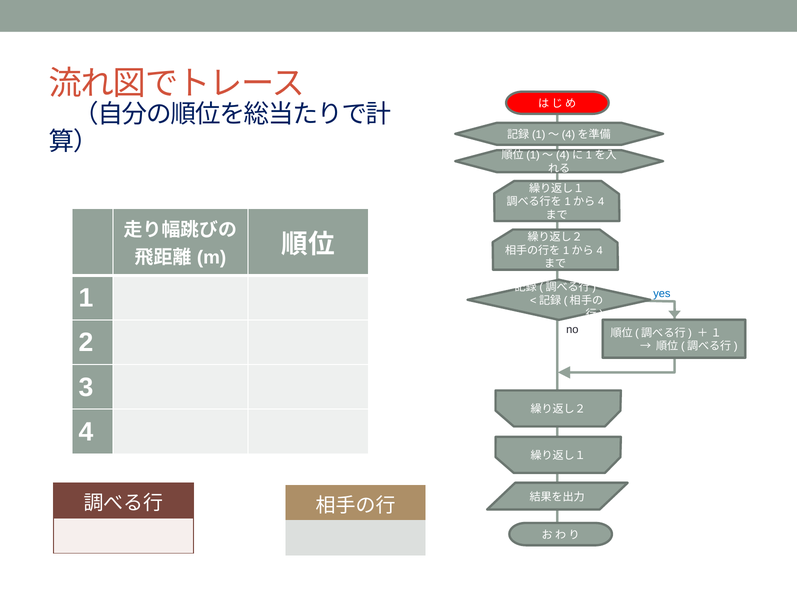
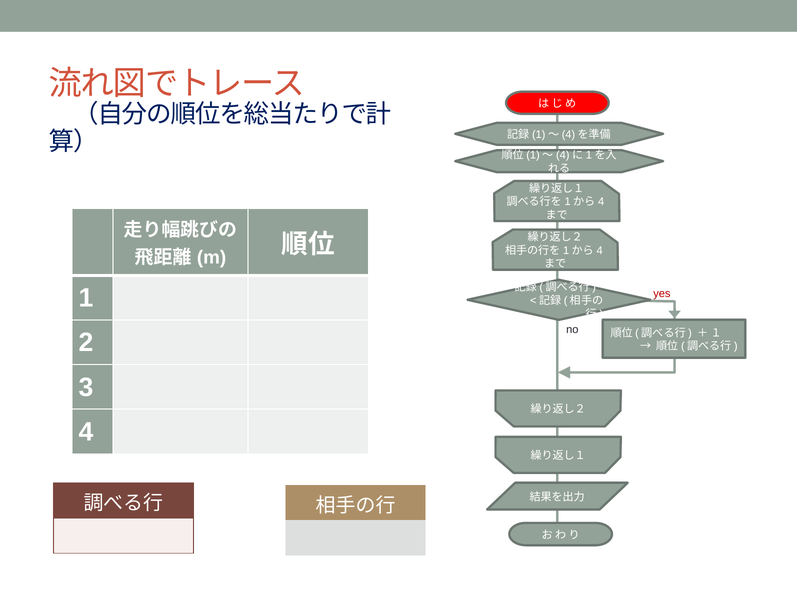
yes colour: blue -> red (662, 294)
